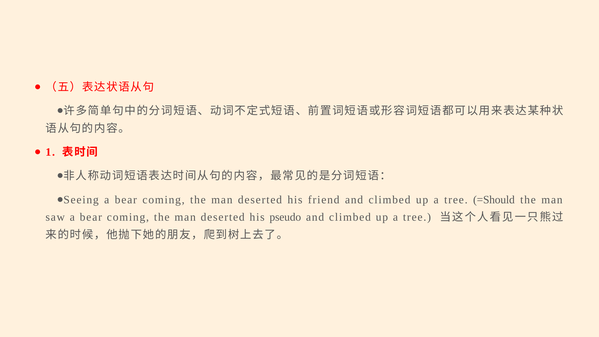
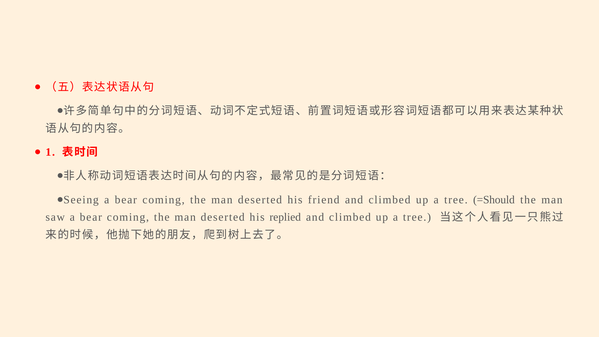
pseudo: pseudo -> replied (285, 217)
